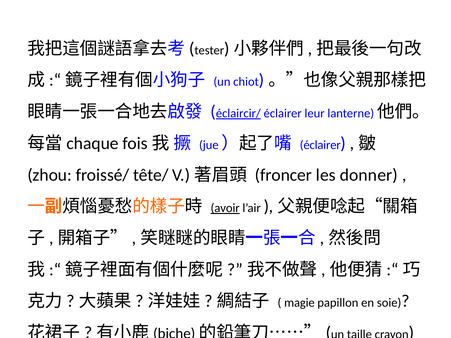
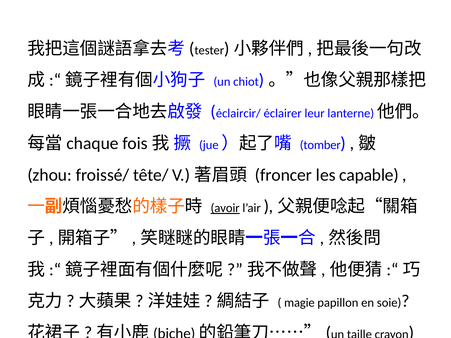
éclaircir/ underline: present -> none (238, 113)
éclairer: éclairer -> tomber (320, 145)
donner: donner -> capable (369, 175)
